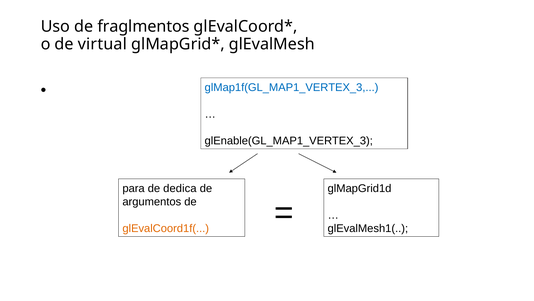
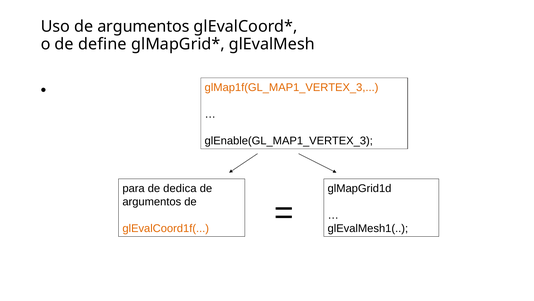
Uso de fraglmentos: fraglmentos -> argumentos (143, 27)
virtual: virtual -> define (102, 44)
glMap1f(GL_MAP1_VERTEX_3 colour: blue -> orange (292, 87)
